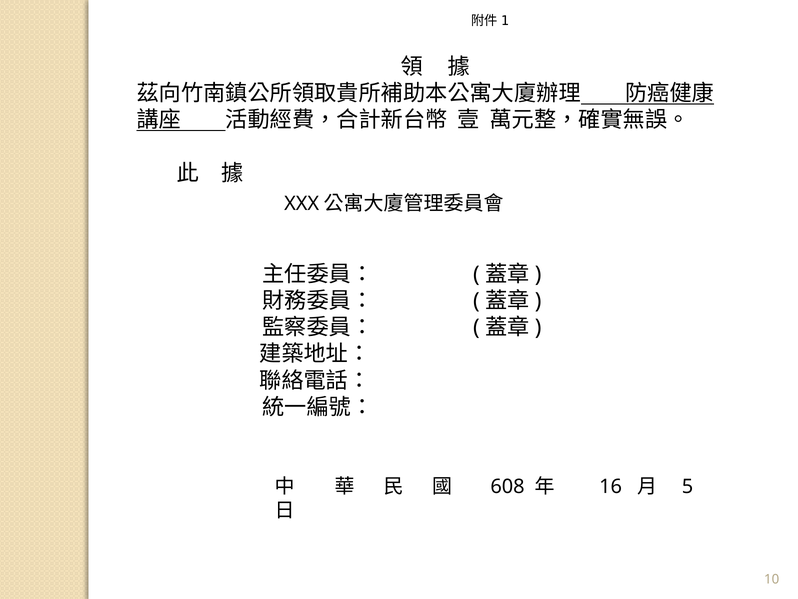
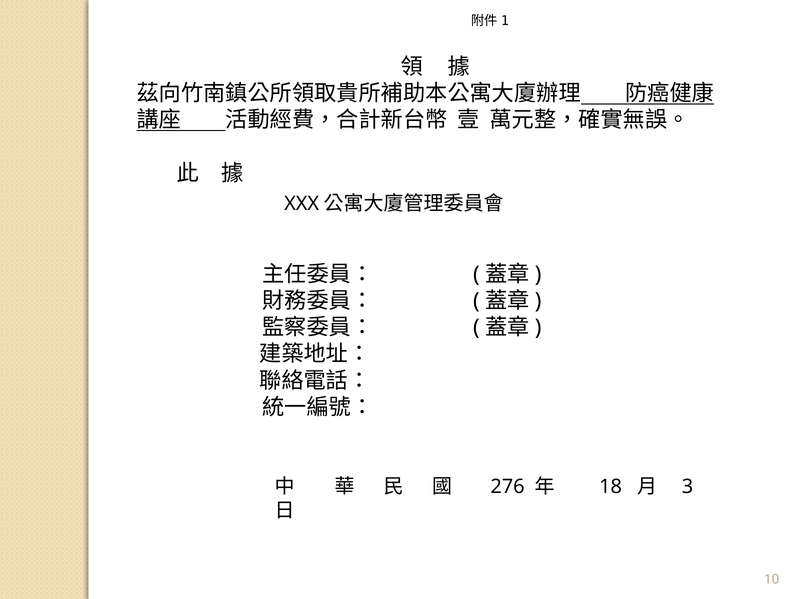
608: 608 -> 276 (508, 486)
16: 16 -> 18 (611, 486)
5: 5 -> 3 (687, 486)
